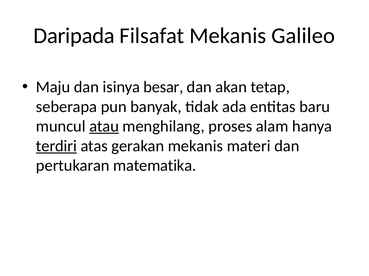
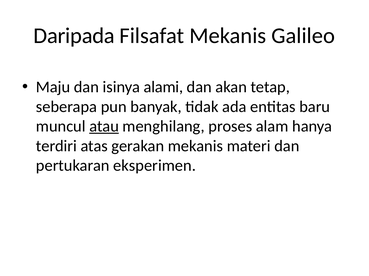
besar: besar -> alami (163, 87)
terdiri underline: present -> none (56, 146)
matematika: matematika -> eksperimen (155, 166)
